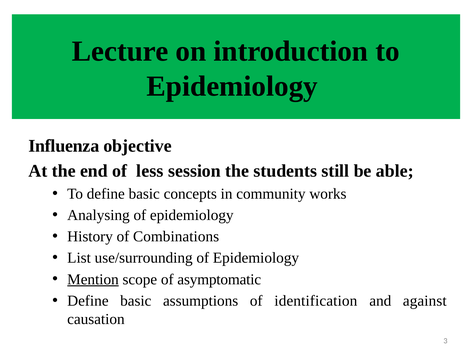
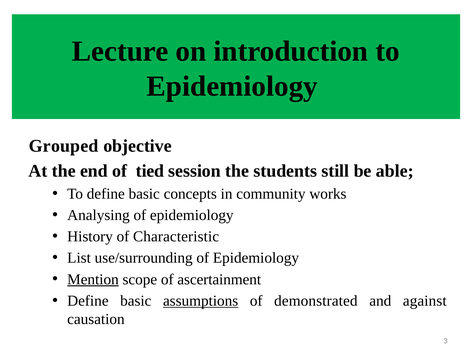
Influenza: Influenza -> Grouped (64, 146)
less: less -> tied (150, 171)
Combinations: Combinations -> Characteristic (176, 237)
asymptomatic: asymptomatic -> ascertainment (219, 279)
assumptions underline: none -> present (201, 301)
identification: identification -> demonstrated (316, 301)
